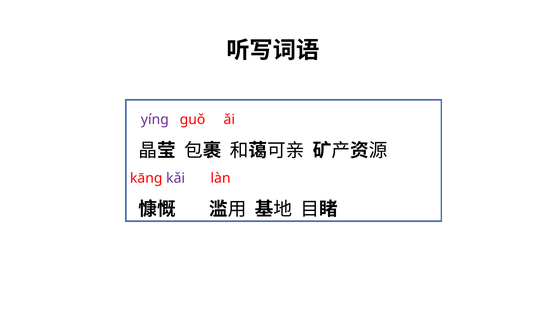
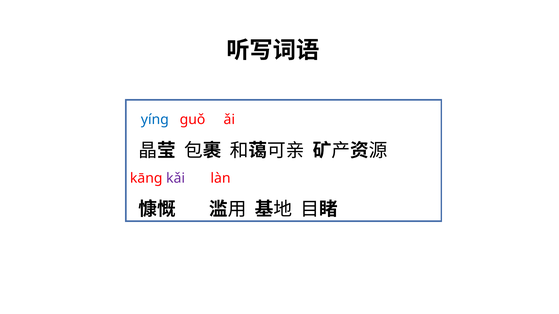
yínɡ colour: purple -> blue (155, 120)
